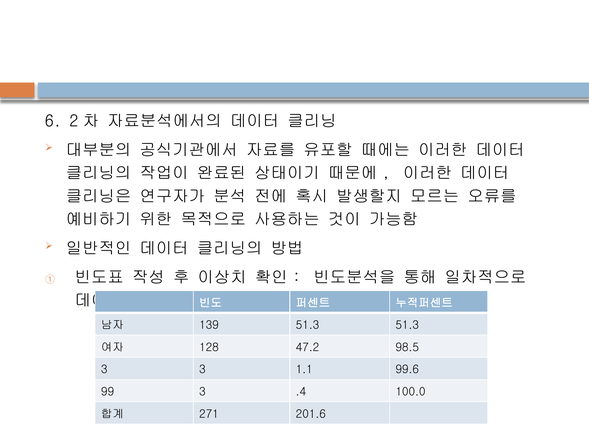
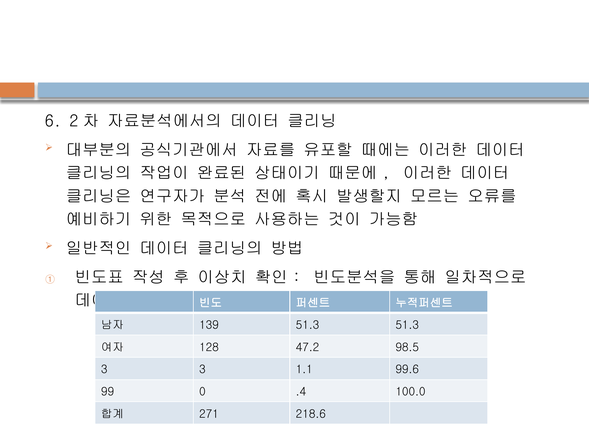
99 3: 3 -> 0 (202, 392)
201.6: 201.6 -> 218.6 (311, 414)
